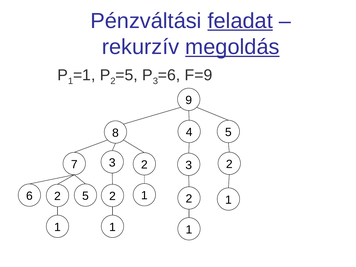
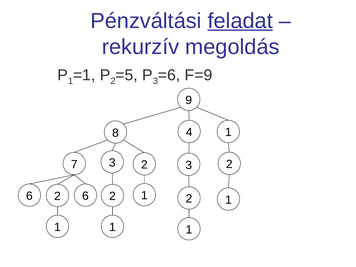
megoldás underline: present -> none (232, 47)
4 5: 5 -> 1 (228, 132)
6 5: 5 -> 6 (85, 196)
